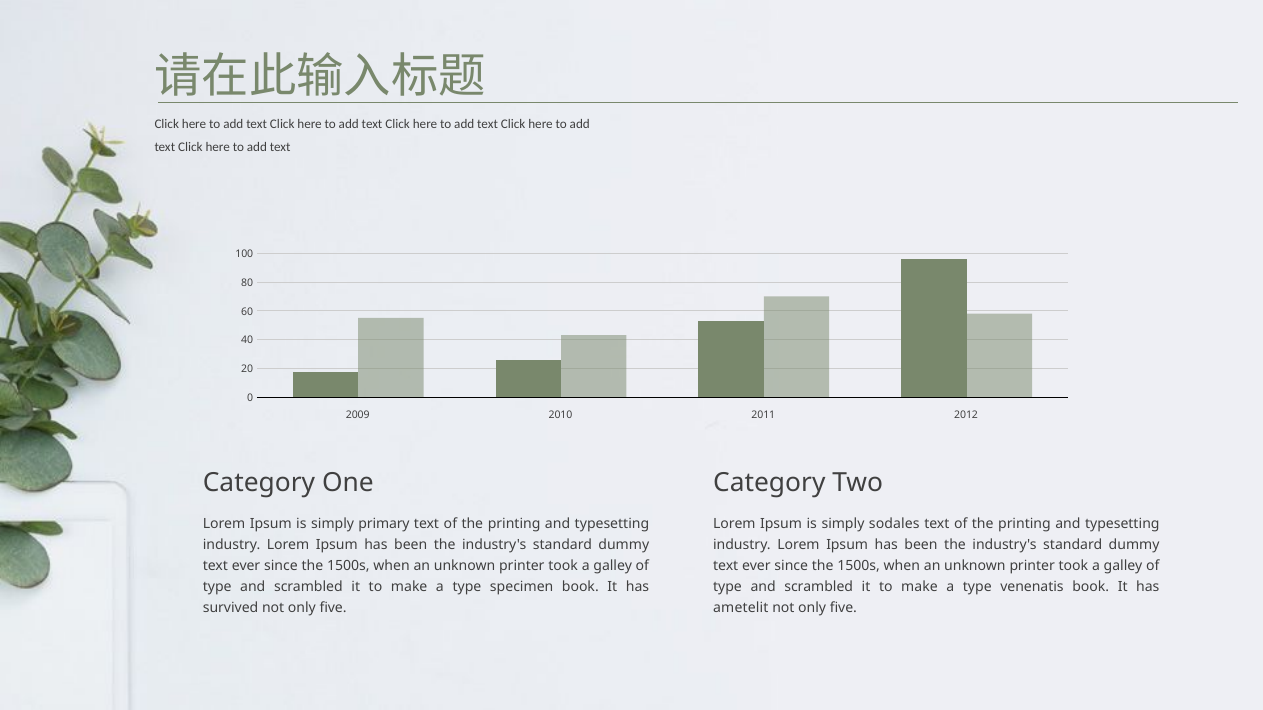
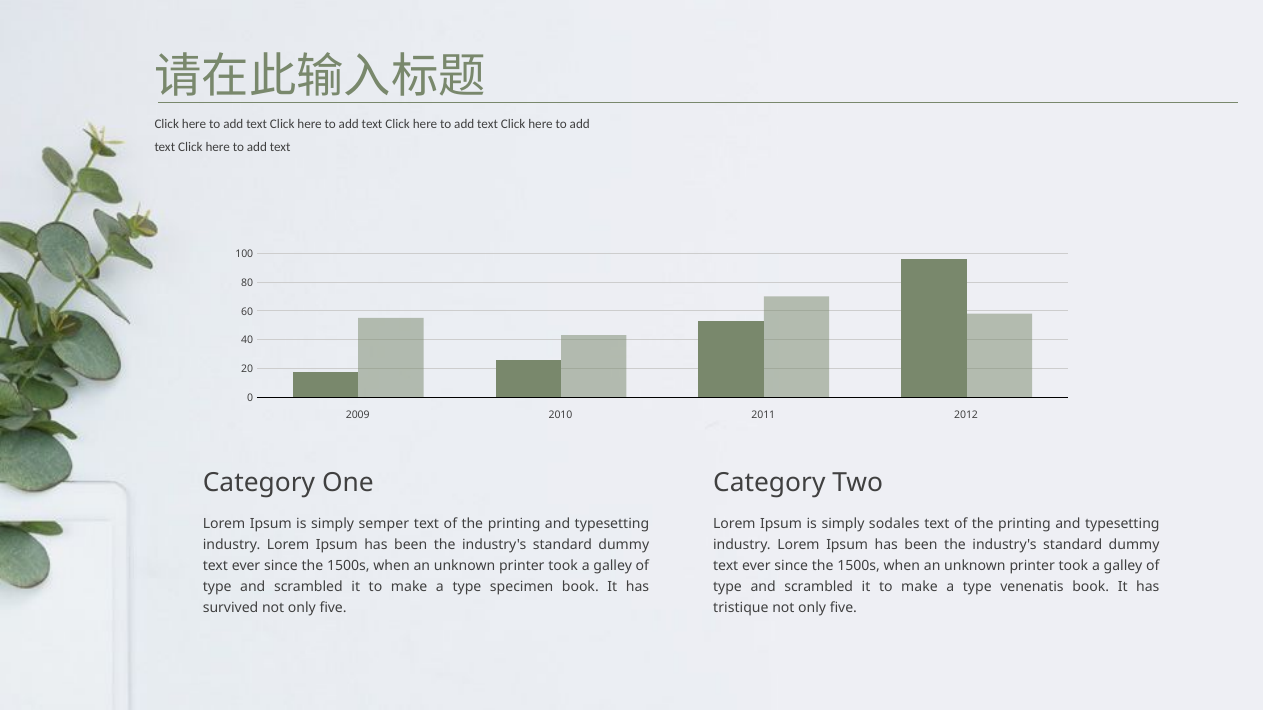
primary: primary -> semper (384, 524)
ametelit: ametelit -> tristique (741, 608)
